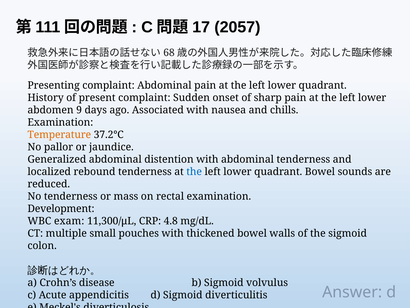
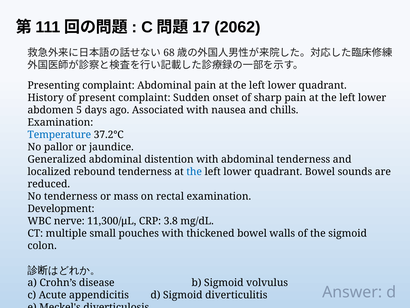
2057: 2057 -> 2062 (237, 27)
9: 9 -> 5 (79, 110)
Temperature colour: orange -> blue (59, 135)
exam: exam -> nerve (69, 221)
4.8: 4.8 -> 3.8 (171, 221)
